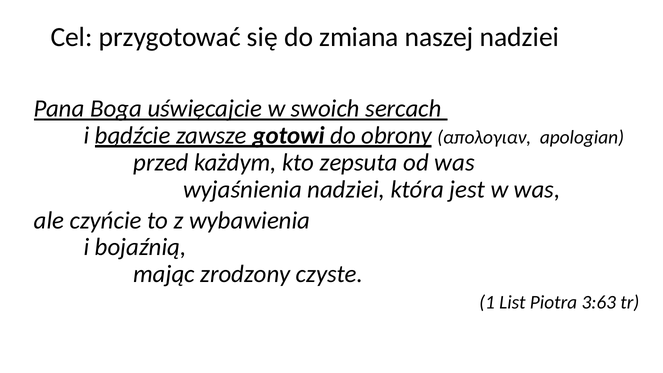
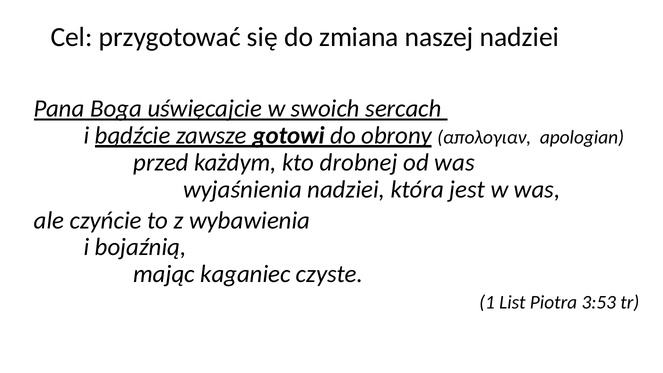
zepsuta: zepsuta -> drobnej (359, 162)
zrodzony: zrodzony -> kaganiec (245, 274)
3:63: 3:63 -> 3:53 (599, 302)
